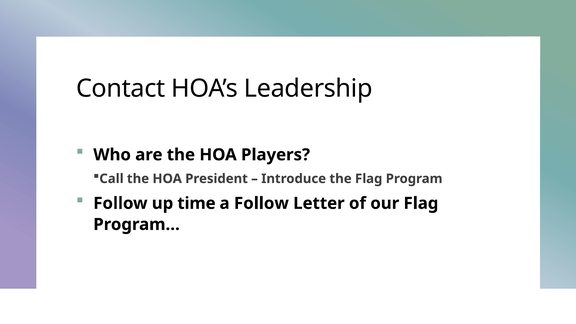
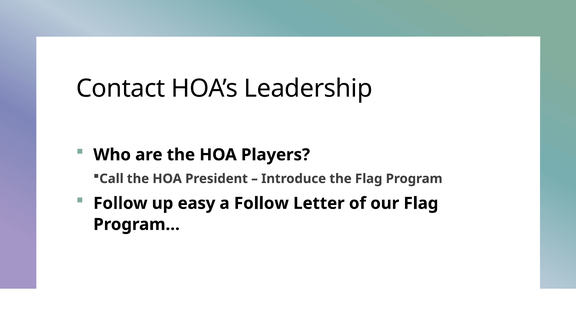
time: time -> easy (196, 203)
